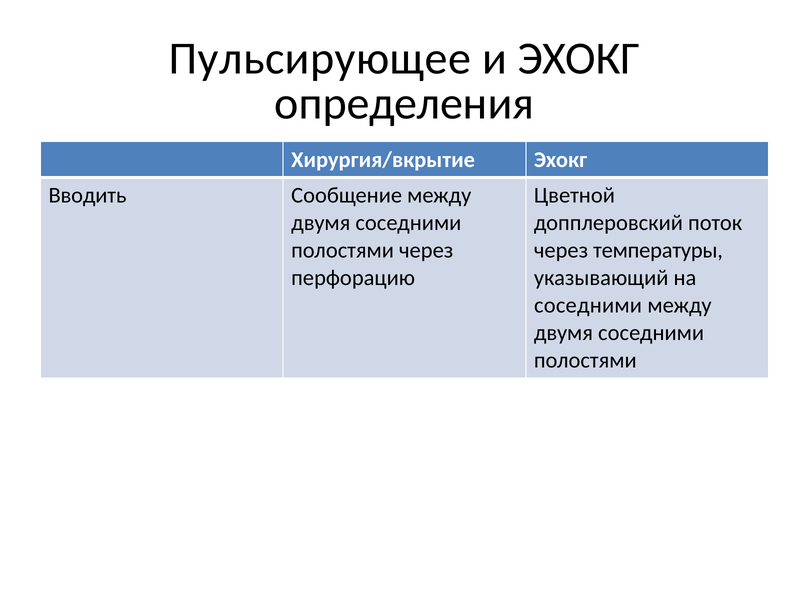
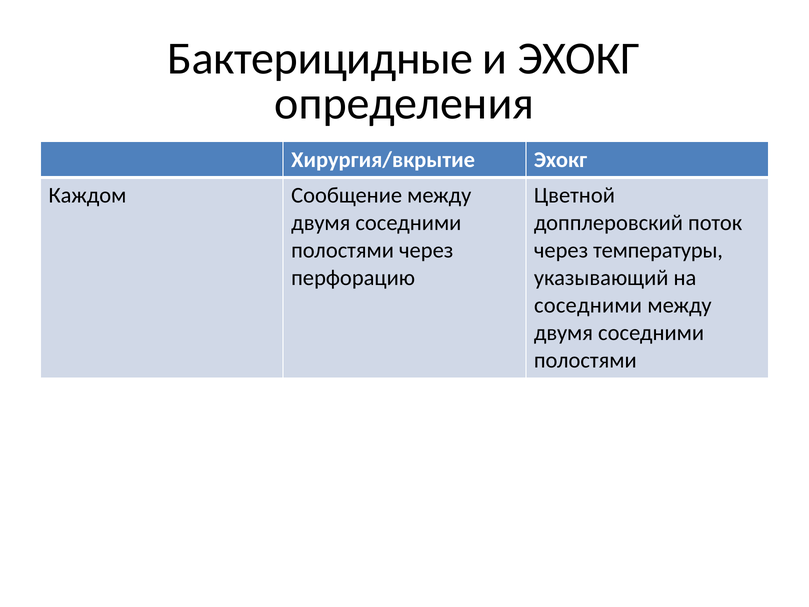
Пульсирующее: Пульсирующее -> Бактерицидные (320, 59)
Вводить: Вводить -> Каждом (87, 195)
